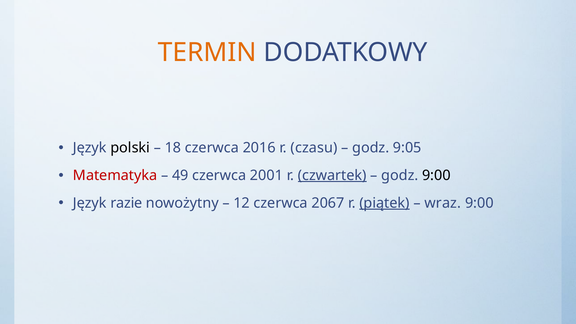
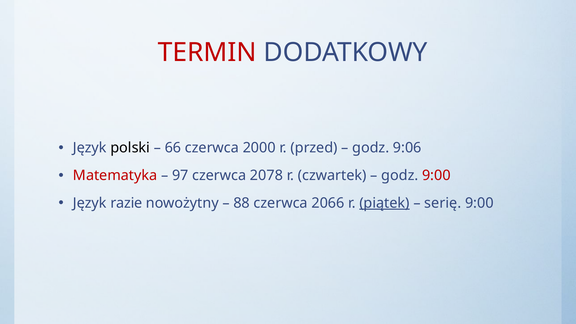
TERMIN colour: orange -> red (207, 53)
18: 18 -> 66 (173, 148)
2016: 2016 -> 2000 (259, 148)
czasu: czasu -> przed (314, 148)
9:05: 9:05 -> 9:06 (407, 148)
49: 49 -> 97 (180, 175)
2001: 2001 -> 2078 (266, 175)
czwartek underline: present -> none (332, 175)
9:00 colour: black -> red (436, 175)
12: 12 -> 88 (242, 203)
2067: 2067 -> 2066 (328, 203)
wraz: wraz -> serię (443, 203)
